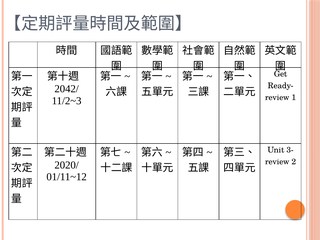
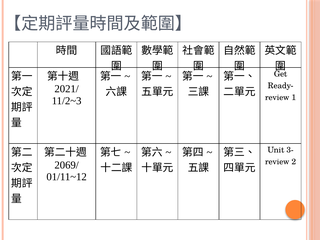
2042/: 2042/ -> 2021/ (67, 89)
2020/: 2020/ -> 2069/ (67, 165)
